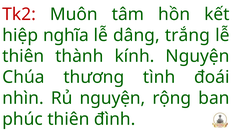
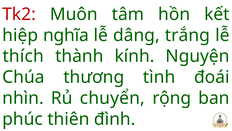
thiên: thiên -> thích (23, 56)
Rủ nguyện: nguyện -> chuyển (112, 98)
